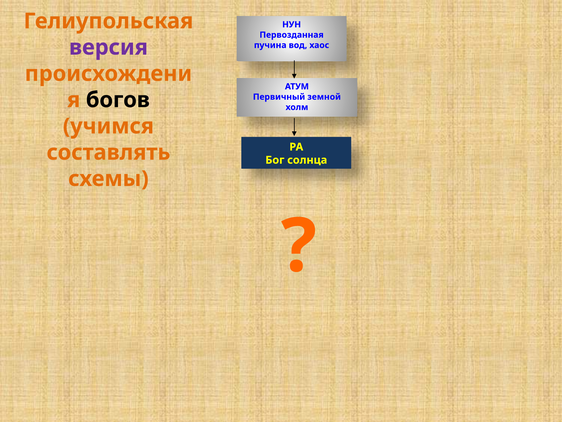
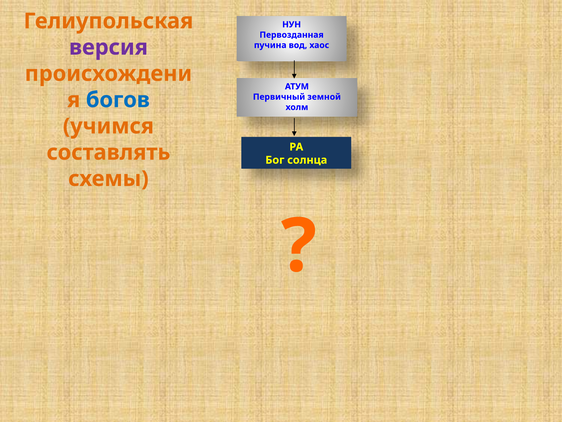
богов colour: black -> blue (118, 100)
